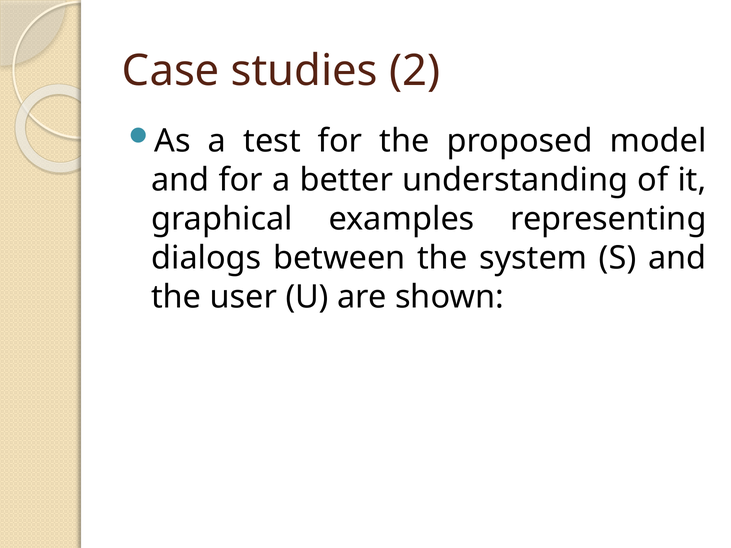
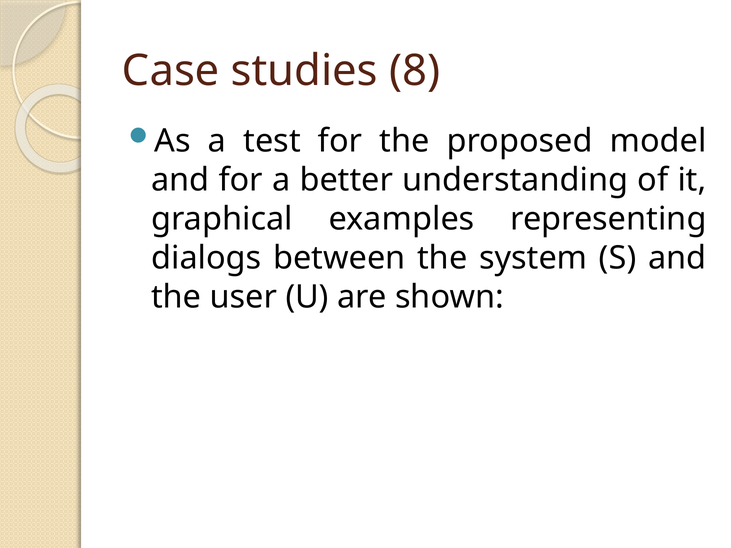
2: 2 -> 8 (415, 71)
